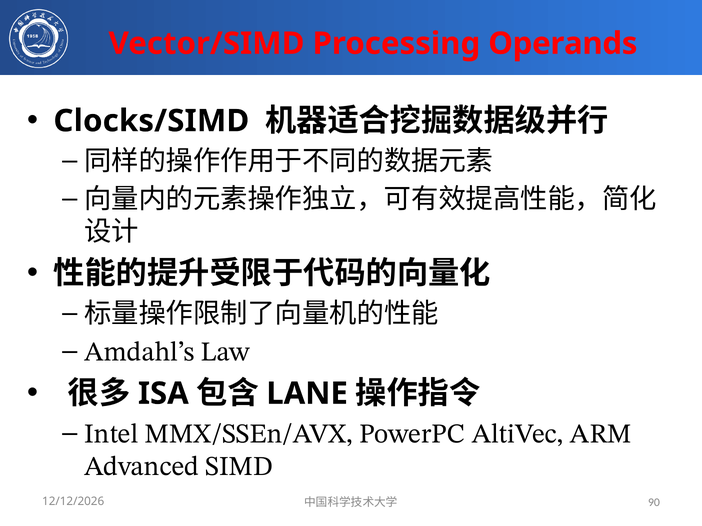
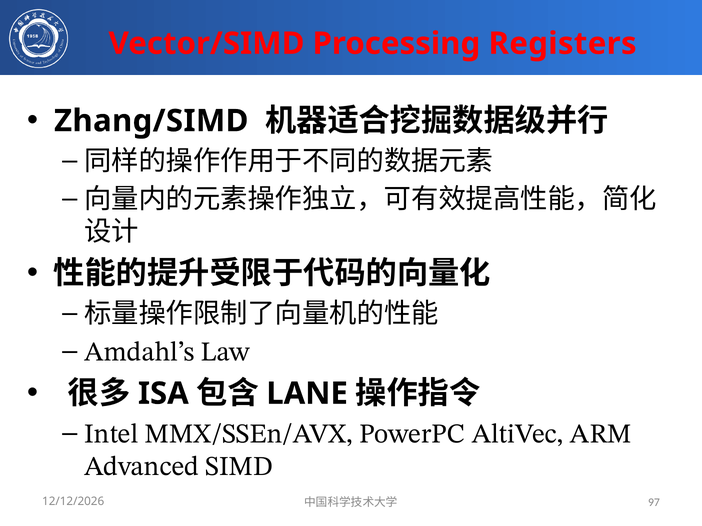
Operands: Operands -> Registers (563, 44)
Clocks/SIMD: Clocks/SIMD -> Zhang/SIMD (151, 121)
90: 90 -> 97 (654, 503)
